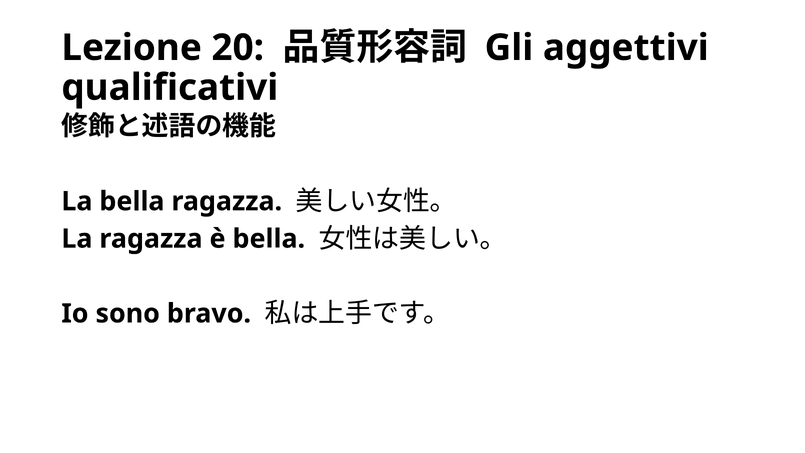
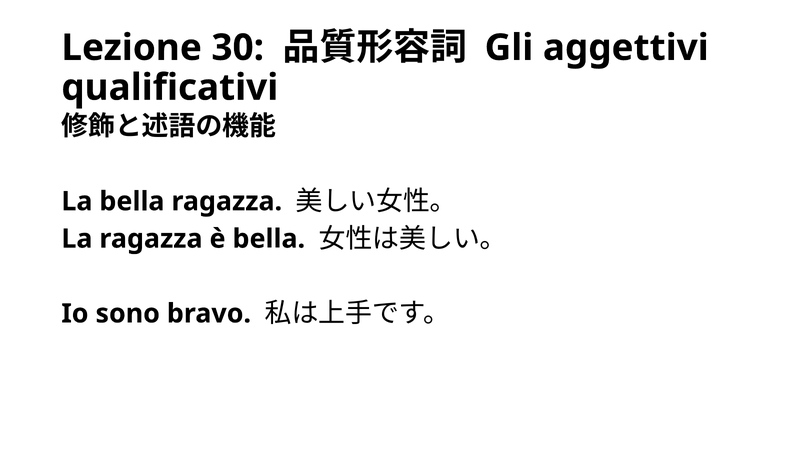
20: 20 -> 30 (238, 48)
